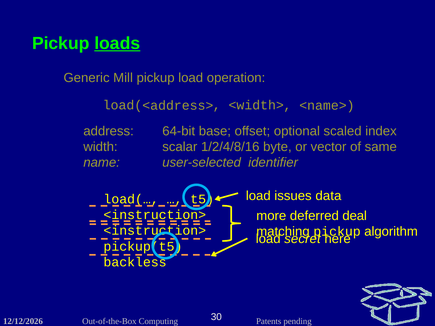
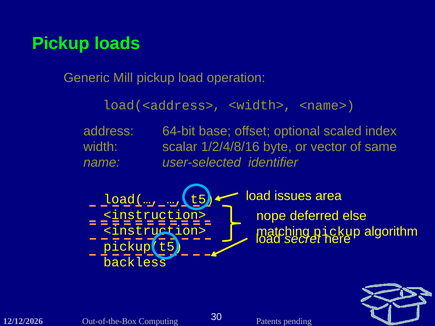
loads underline: present -> none (117, 43)
data: data -> area (328, 196)
more: more -> nope (271, 216)
deal: deal -> else (355, 216)
